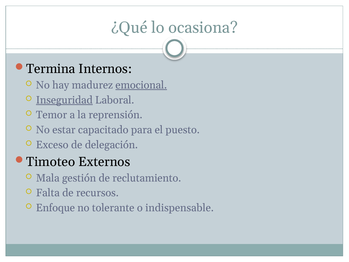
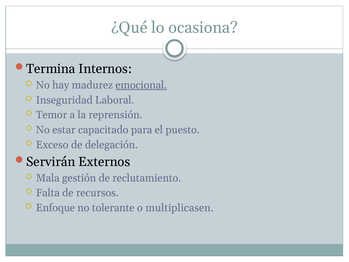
Inseguridad underline: present -> none (64, 100)
Timoteo: Timoteo -> Servirán (51, 162)
indispensable: indispensable -> multiplicasen (180, 208)
